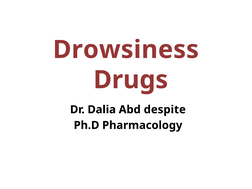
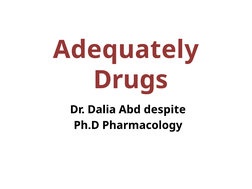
Drowsiness: Drowsiness -> Adequately (126, 50)
